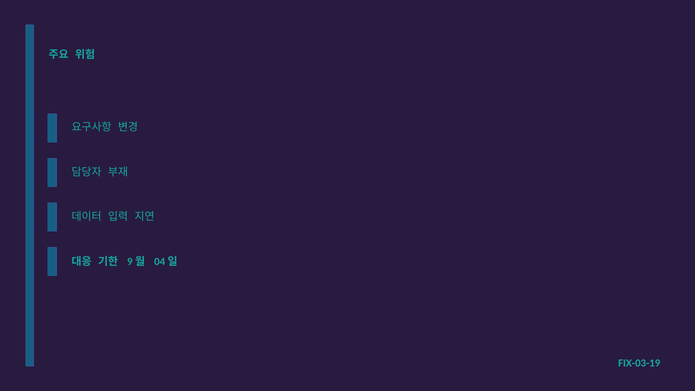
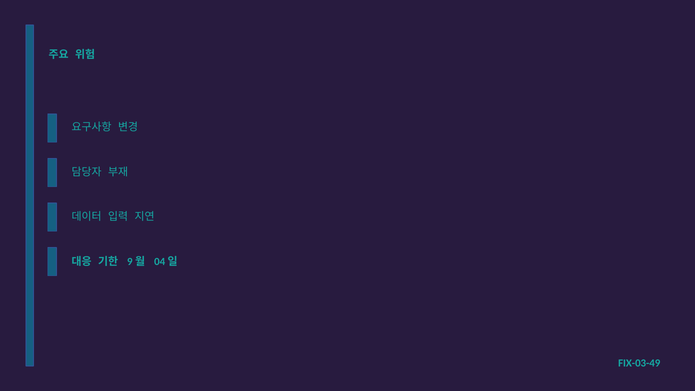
FIX-03-19: FIX-03-19 -> FIX-03-49 (639, 363)
